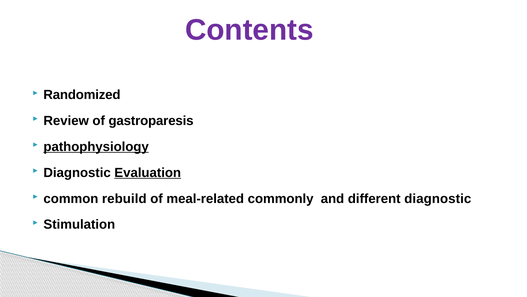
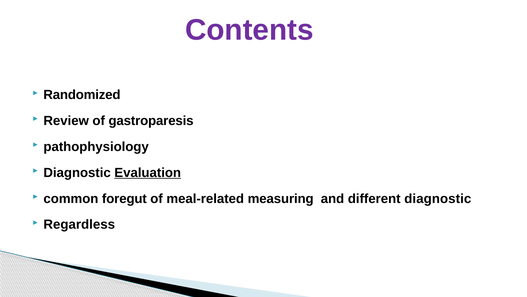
pathophysiology underline: present -> none (96, 146)
rebuild: rebuild -> foregut (124, 198)
commonly: commonly -> measuring (281, 198)
Stimulation: Stimulation -> Regardless (79, 224)
